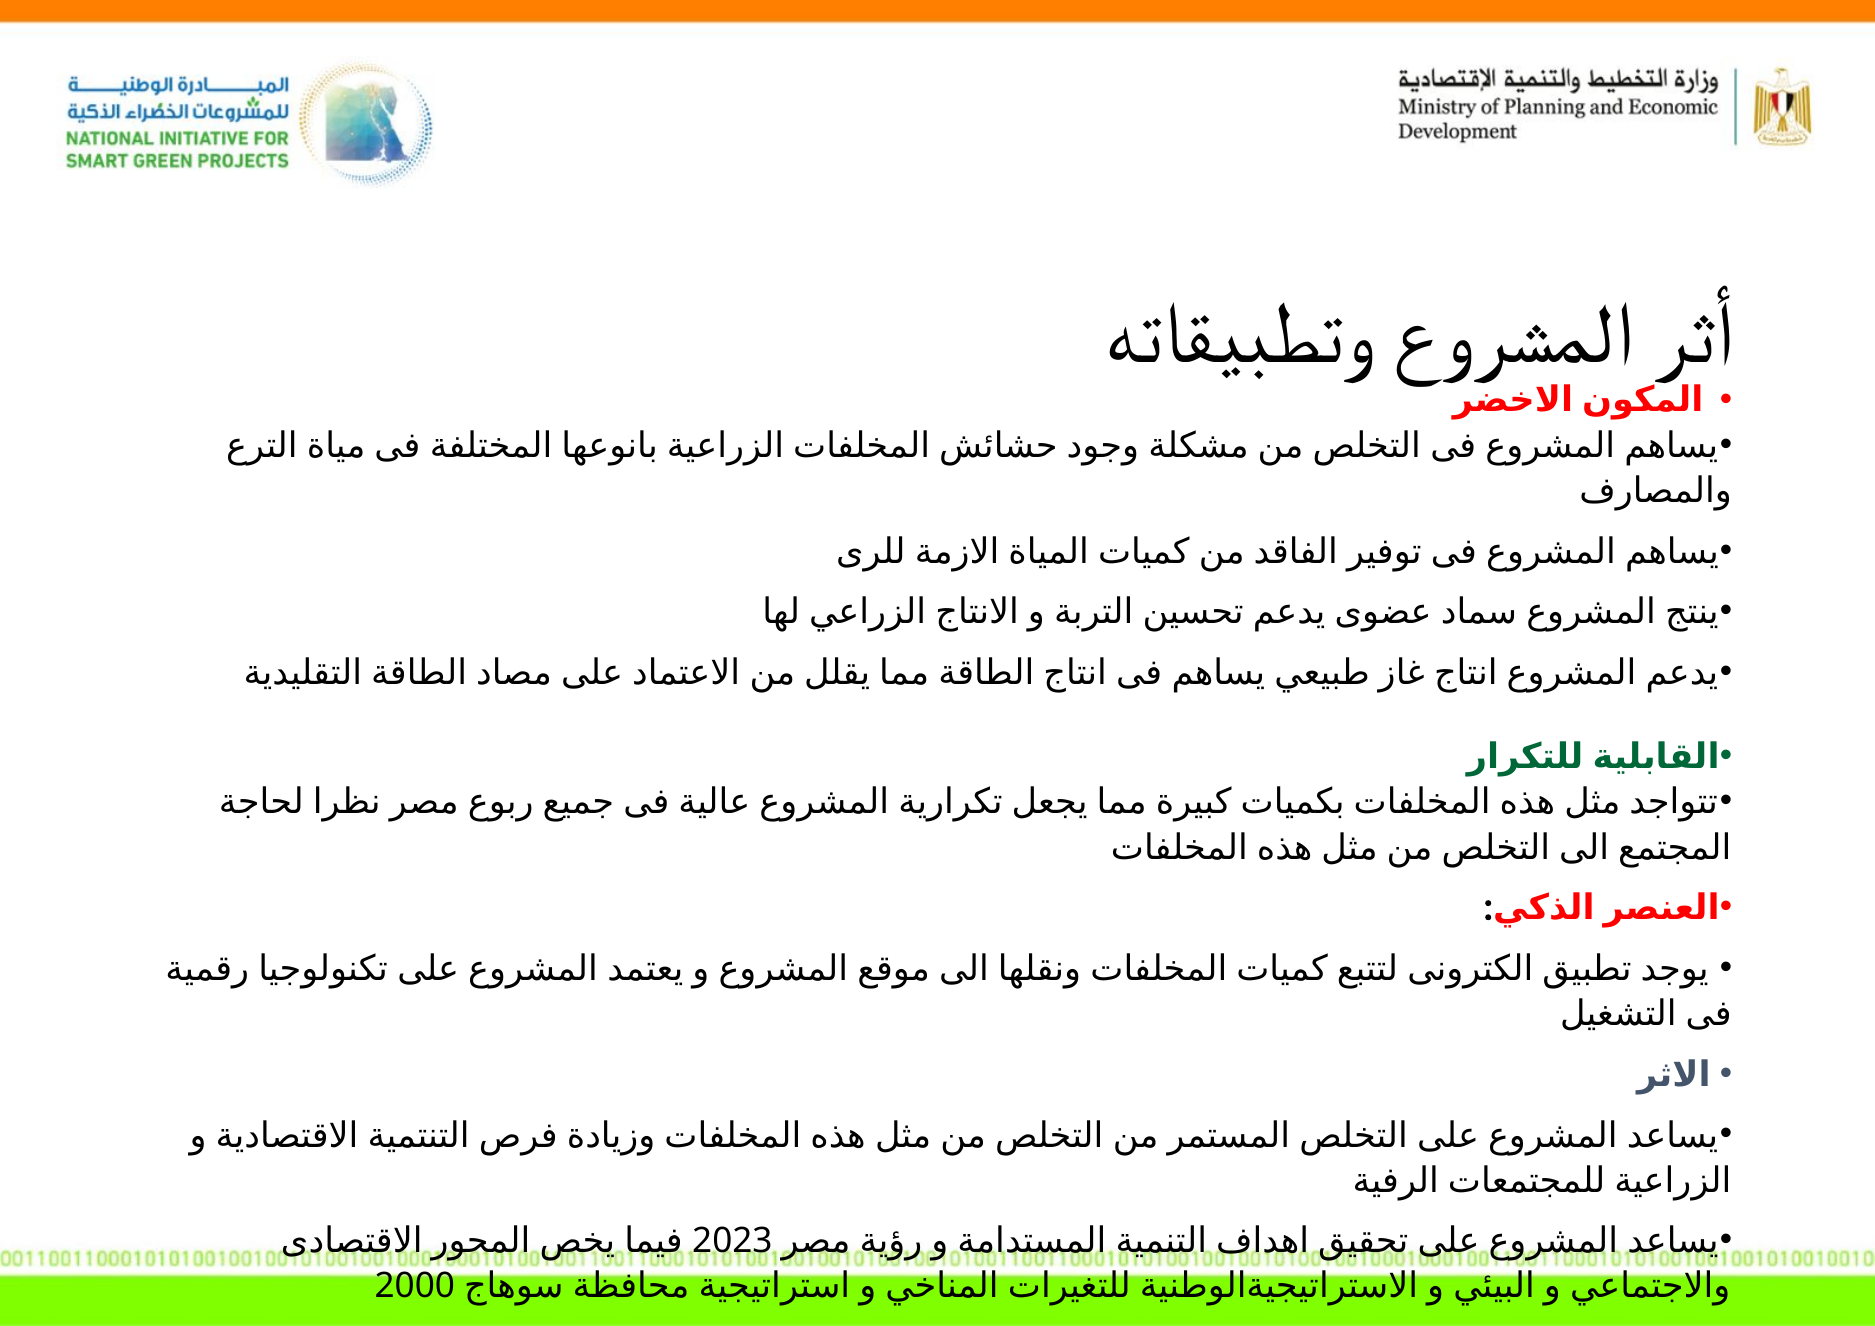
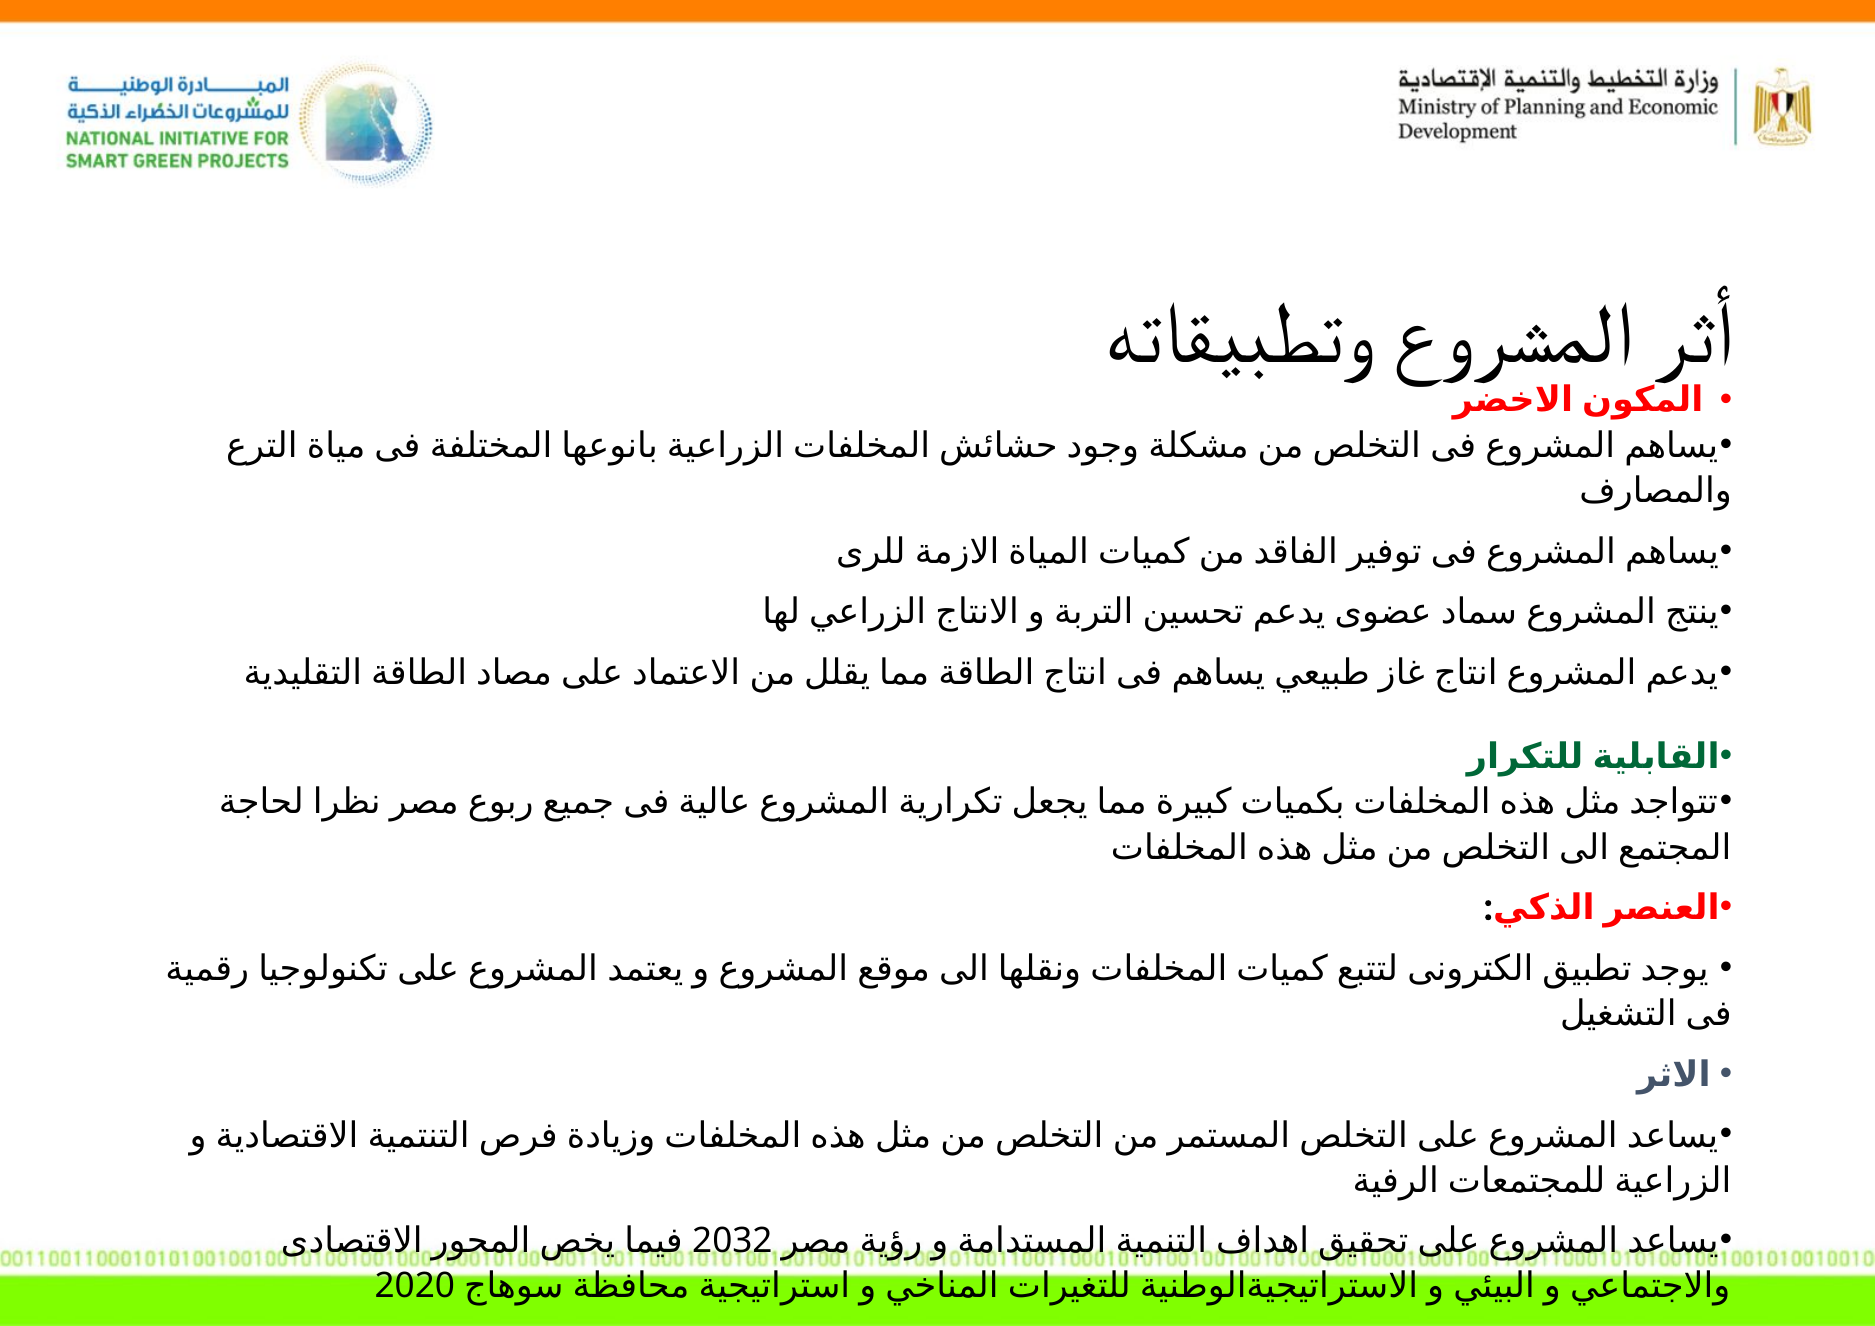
2023: 2023 -> 2032 (732, 1241)
2000: 2000 -> 2020 (415, 1286)
